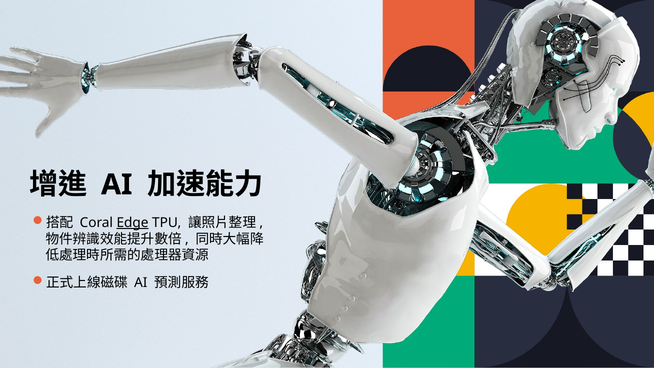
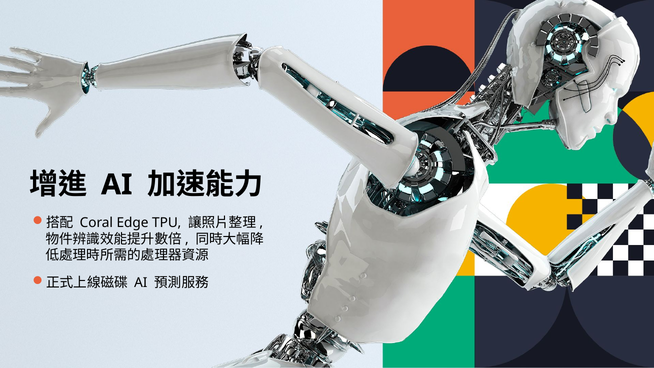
Edge underline: present -> none (133, 223)
